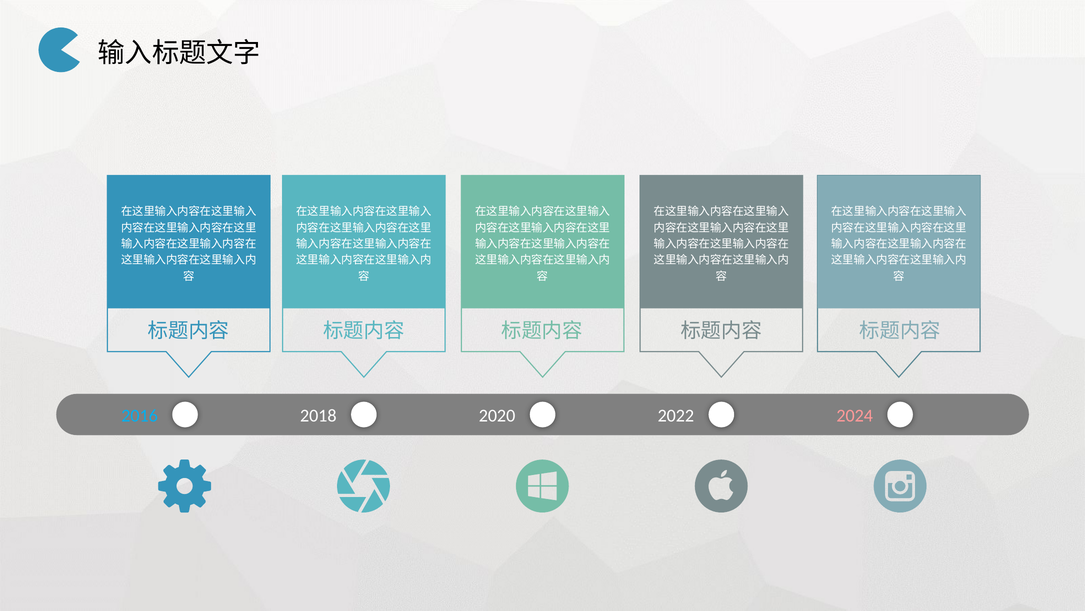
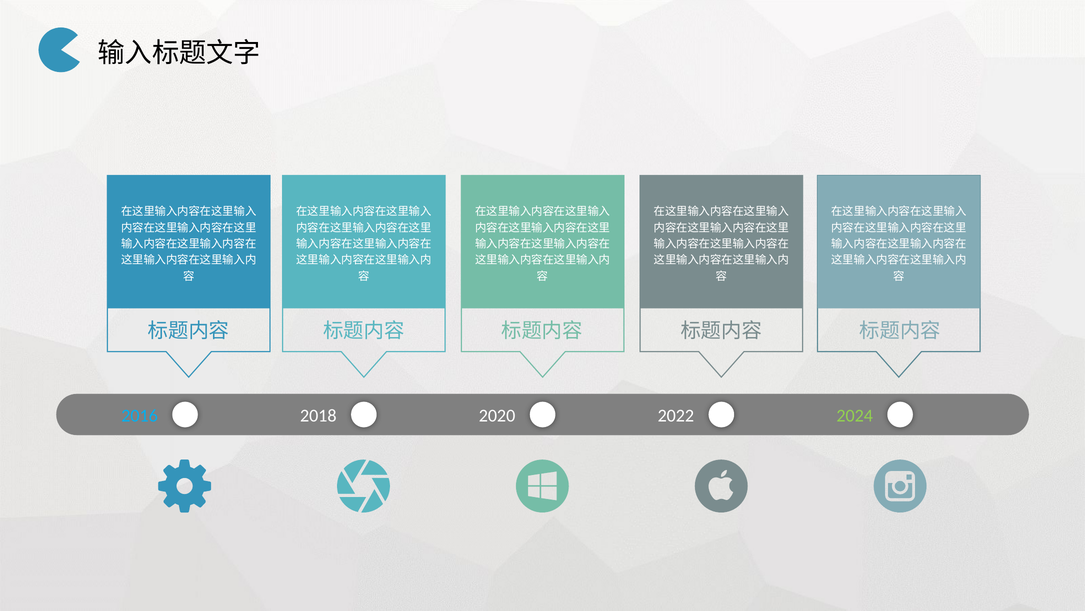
2024 colour: pink -> light green (855, 415)
